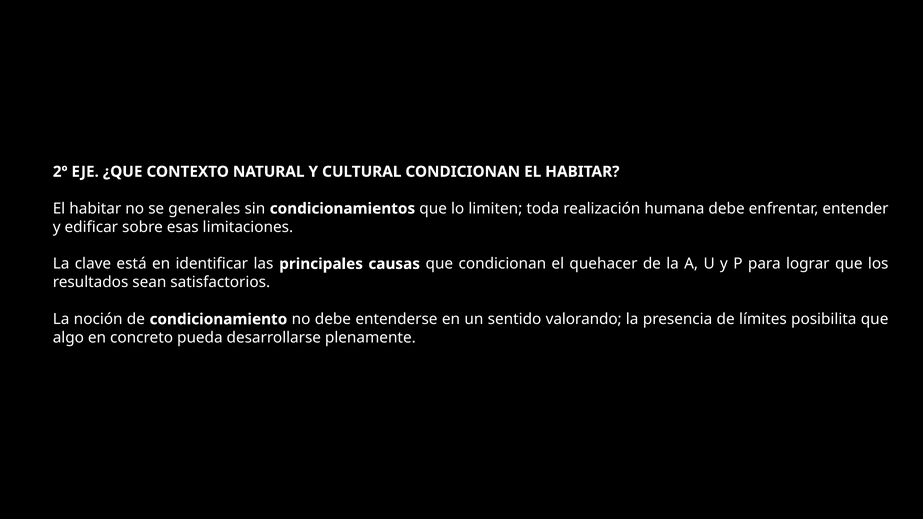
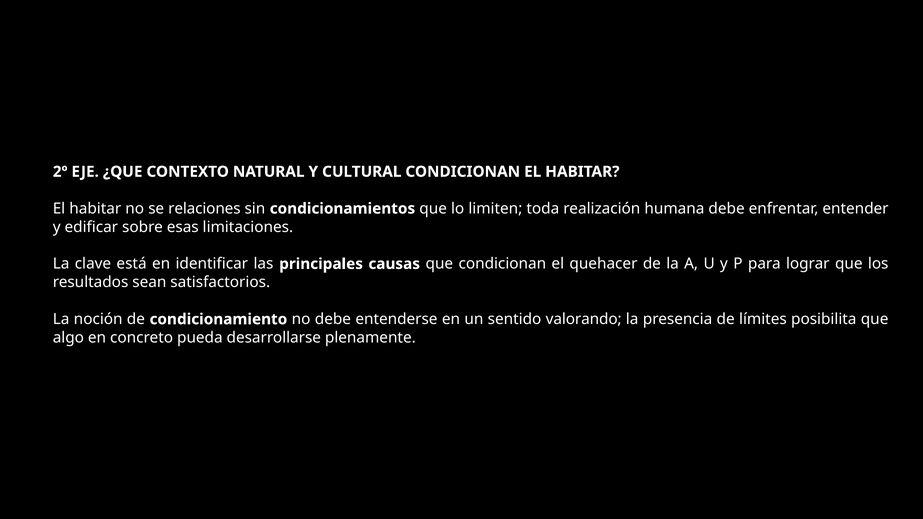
generales: generales -> relaciones (204, 209)
